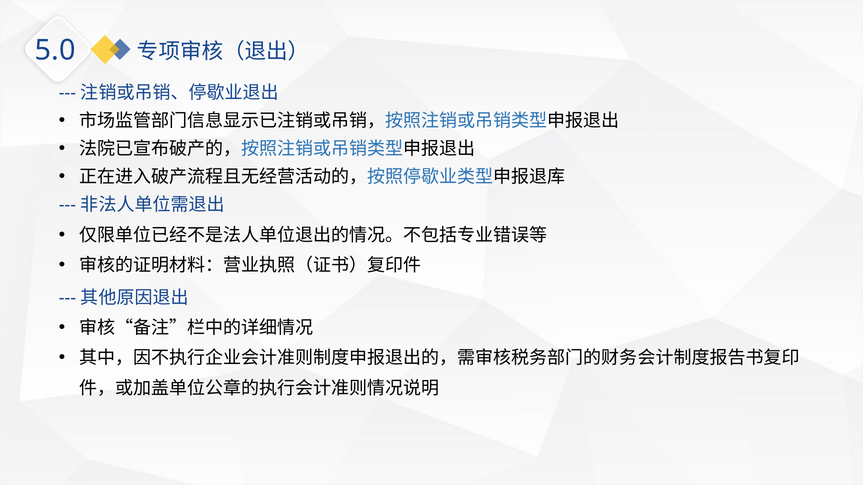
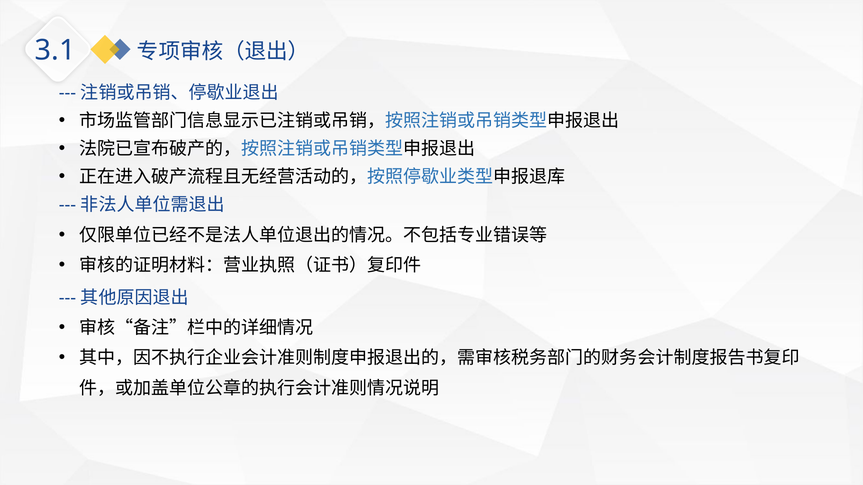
5.0: 5.0 -> 3.1 (55, 50)
